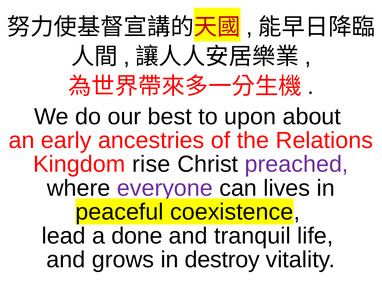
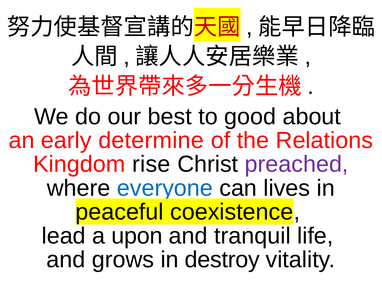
upon: upon -> good (250, 117)
ancestries: ancestries -> determine (151, 141)
everyone colour: purple -> blue (165, 188)
done: done -> upon (137, 236)
